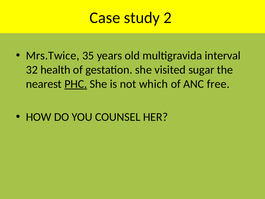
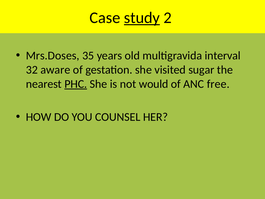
study underline: none -> present (142, 18)
Mrs.Twice: Mrs.Twice -> Mrs.Doses (53, 56)
health: health -> aware (55, 70)
which: which -> would (154, 84)
